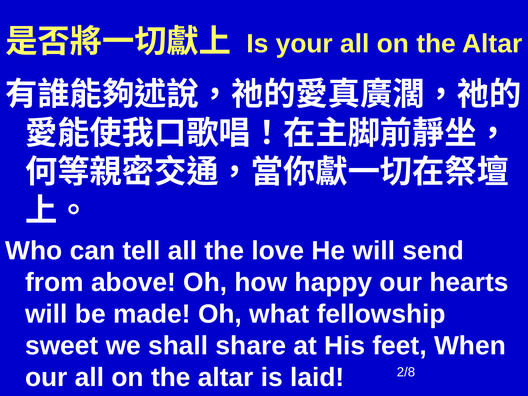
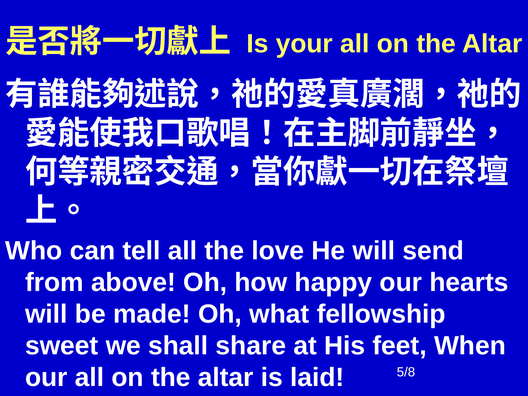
2/8: 2/8 -> 5/8 (406, 372)
